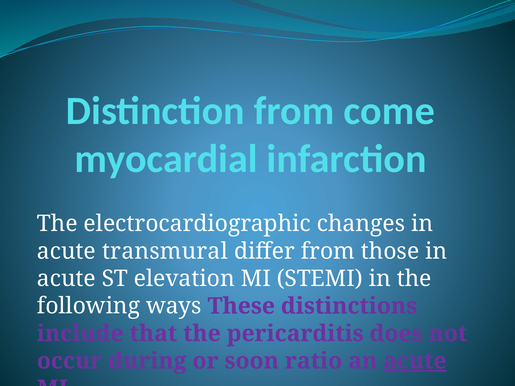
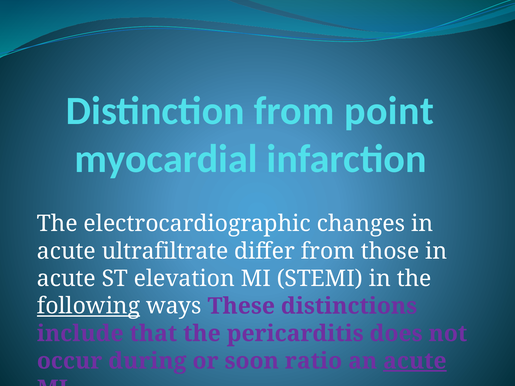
come: come -> point (389, 111)
transmural: transmural -> ultrafiltrate (165, 251)
following underline: none -> present (88, 306)
